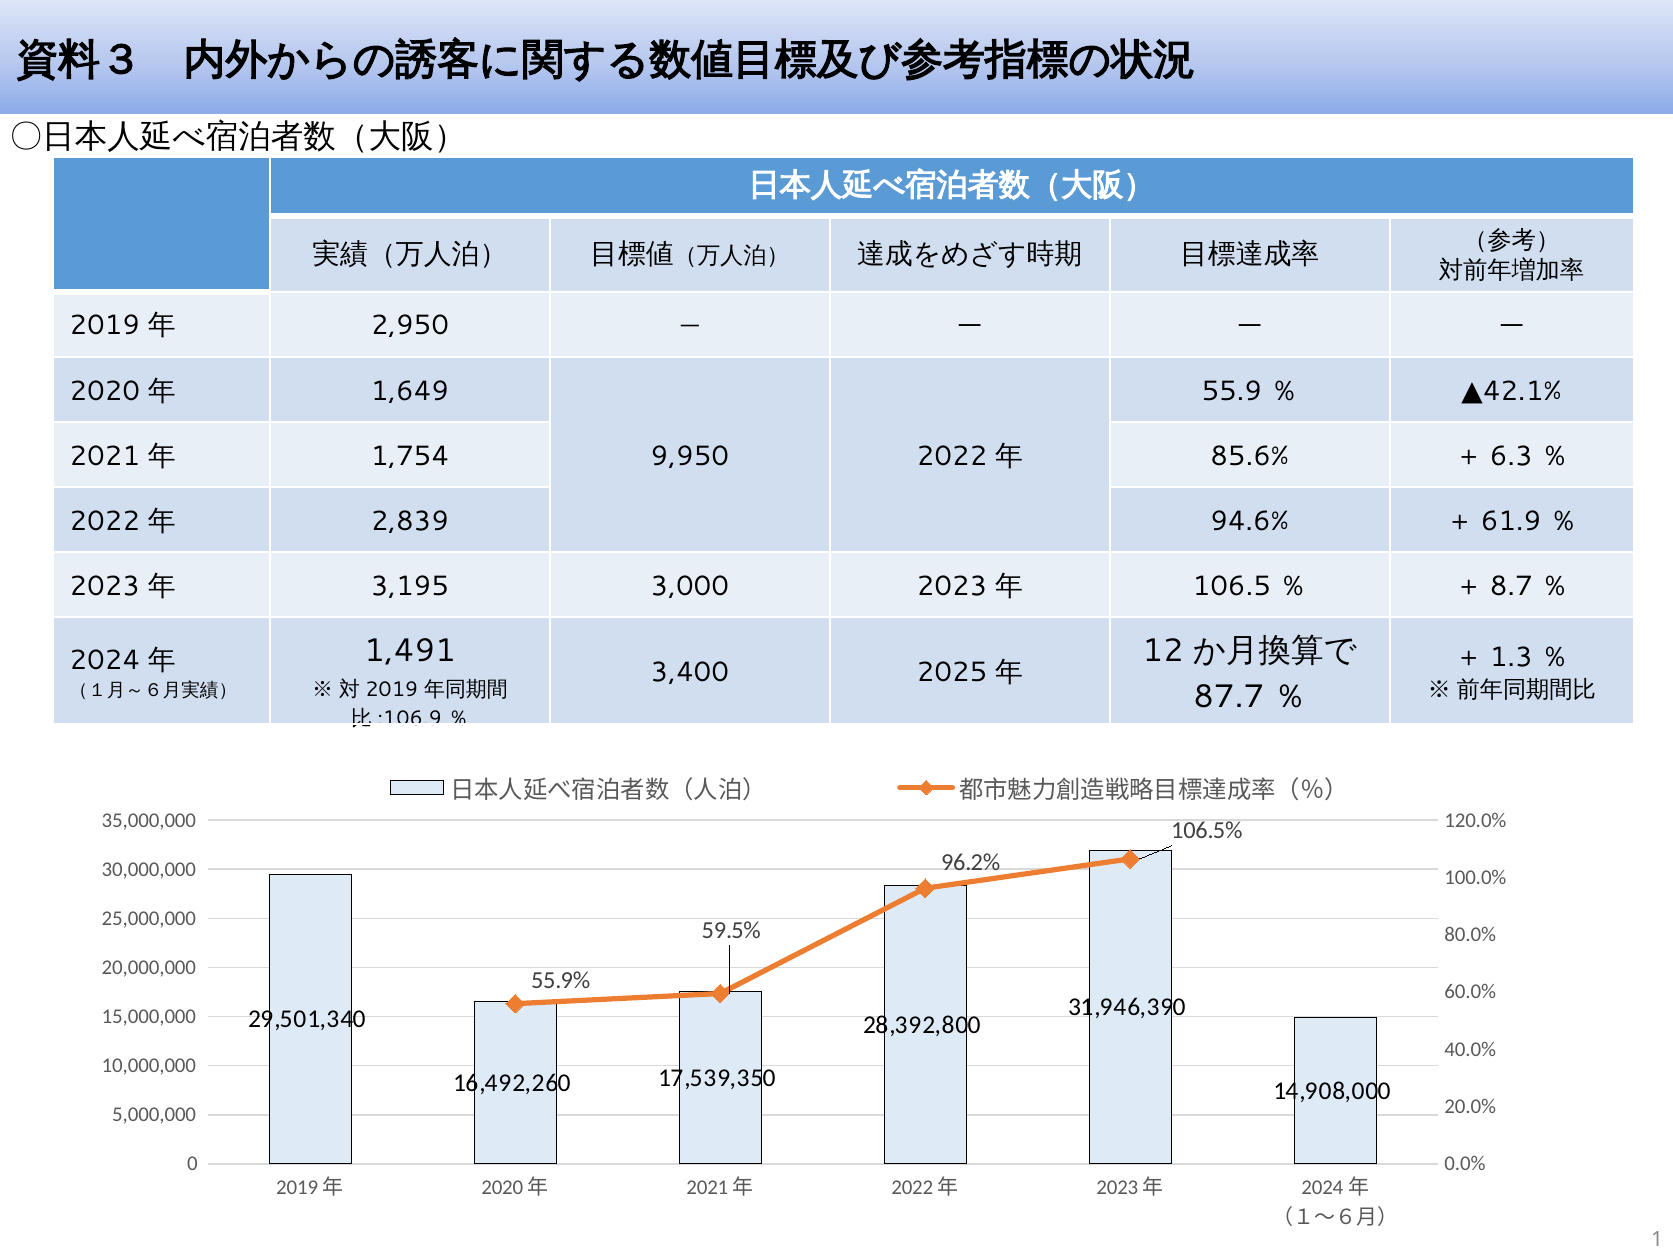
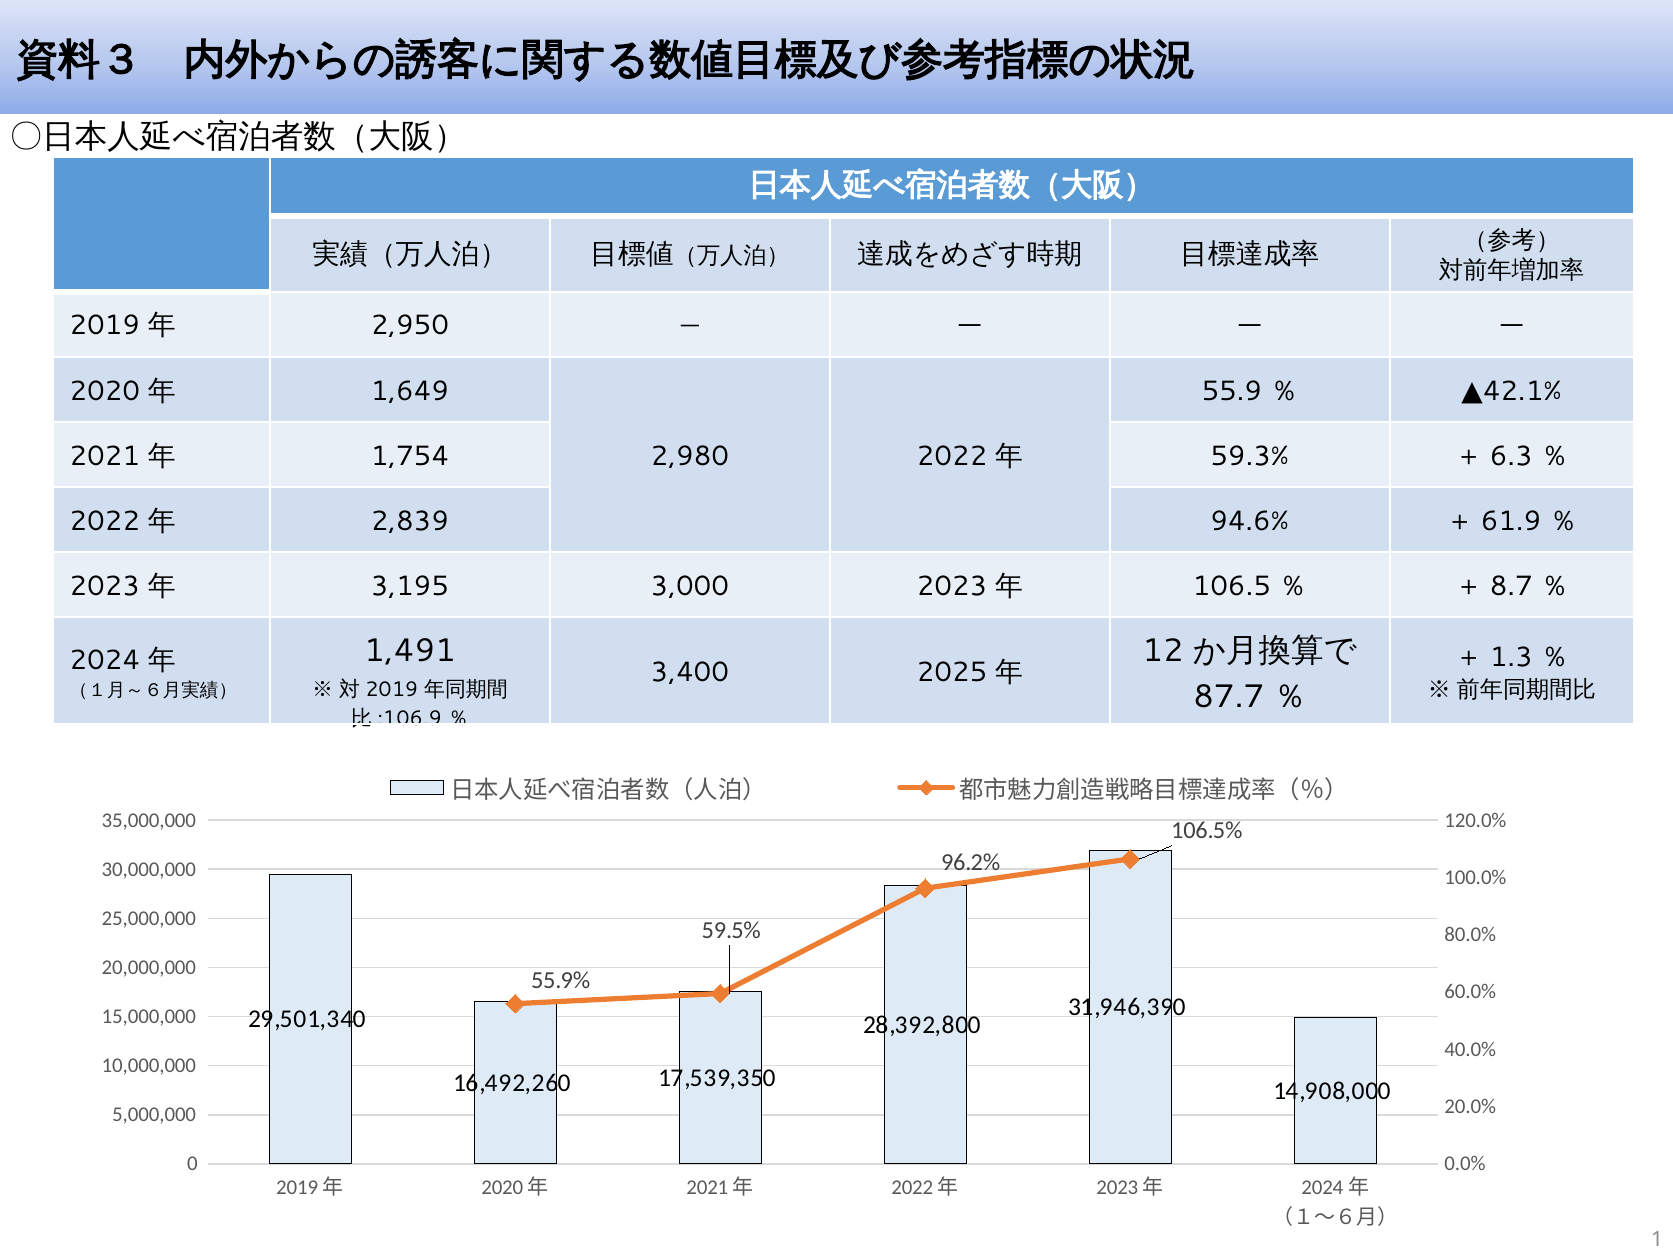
9,950: 9,950 -> 2,980 (690, 456)
85.6%: 85.6% -> 59.3% (1250, 456)
